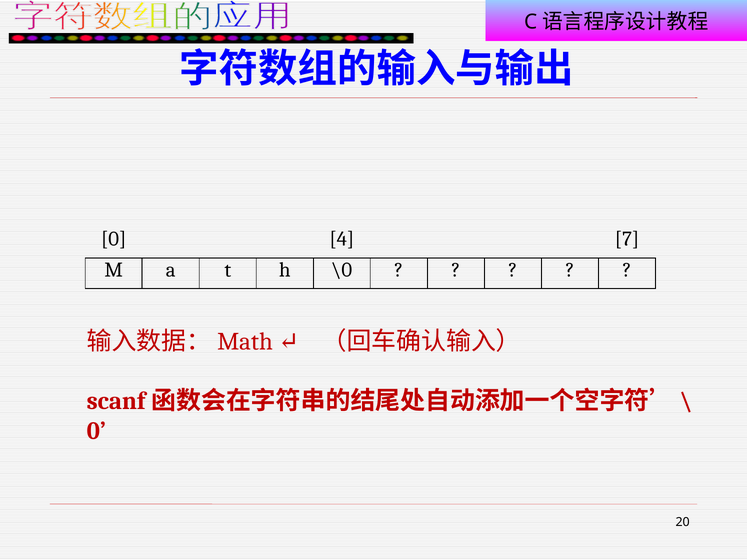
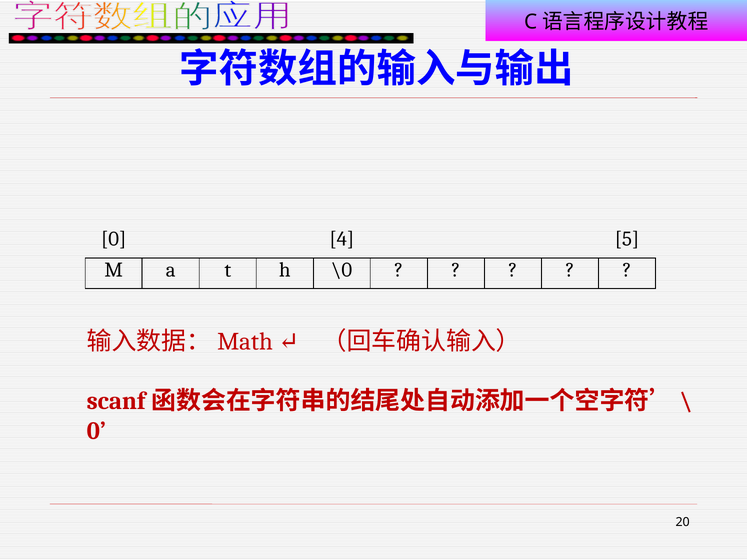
7: 7 -> 5 (627, 239)
